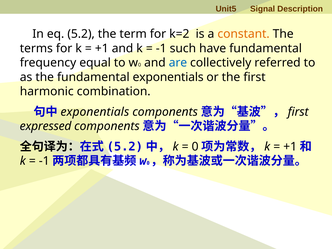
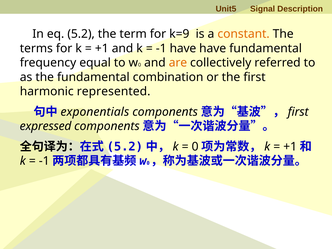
k=2: k=2 -> k=9 (179, 34)
-1 such: such -> have (183, 48)
are colour: blue -> orange (178, 63)
fundamental exponentials: exponentials -> combination (168, 77)
combination: combination -> represented (114, 91)
